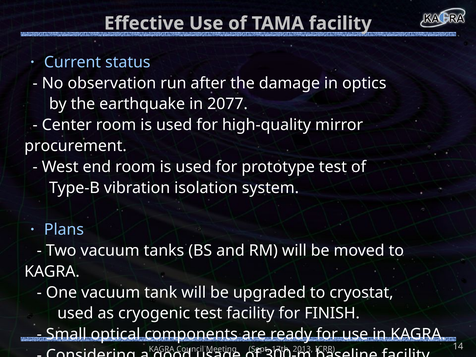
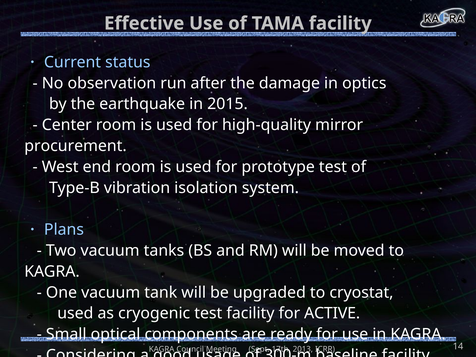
2077: 2077 -> 2015 (227, 104)
FINISH: FINISH -> ACTIVE (332, 313)
